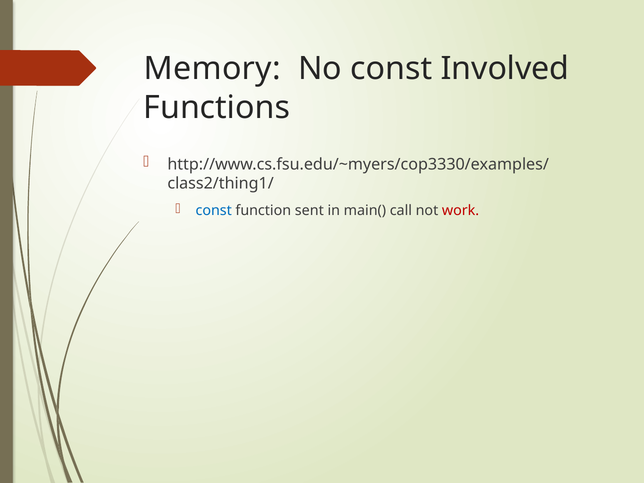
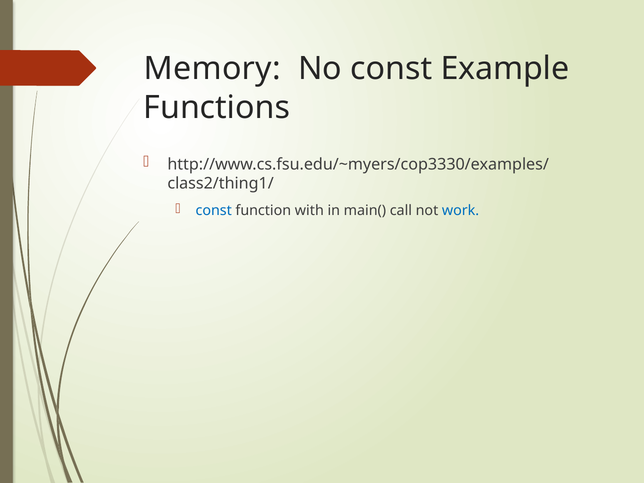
Involved: Involved -> Example (505, 69)
sent: sent -> with (309, 211)
work colour: red -> blue (461, 211)
